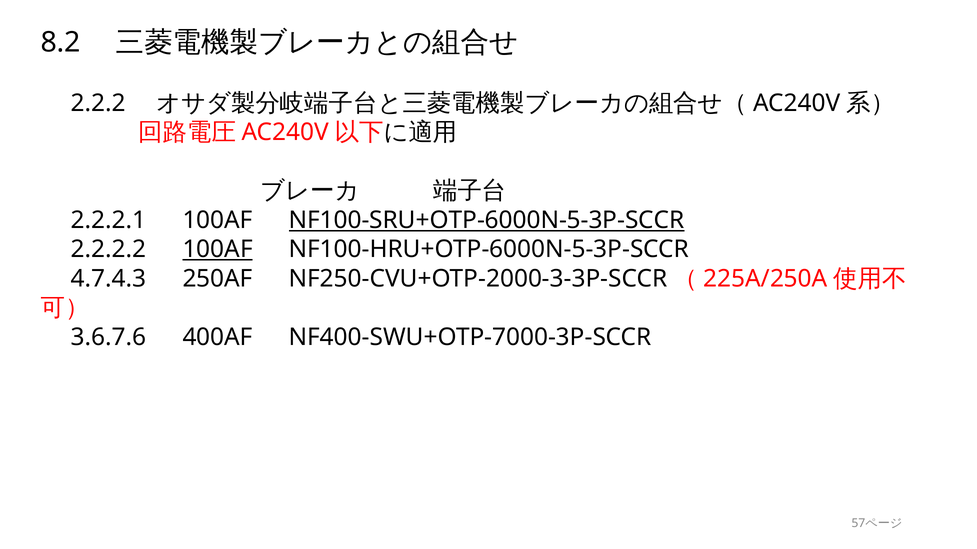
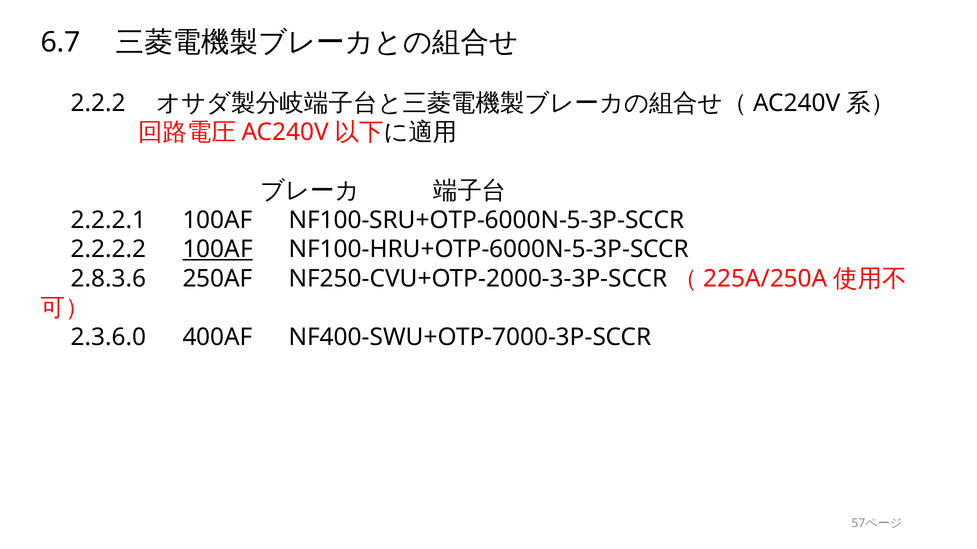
8.2: 8.2 -> 6.7 (61, 42)
NF100-SRU+OTP-6000N-5-3P-SCCR underline: present -> none (487, 220)
4.7.4.3: 4.7.4.3 -> 2.8.3.6 (109, 279)
3.6.7.6: 3.6.7.6 -> 2.3.6.0 (109, 338)
